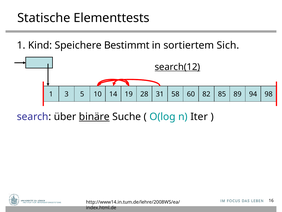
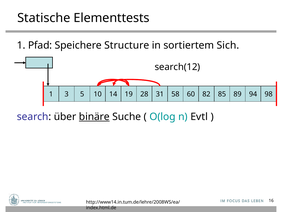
Kind: Kind -> Pfad (40, 45)
Bestimmt: Bestimmt -> Structure (127, 45)
search(12 underline: present -> none (177, 67)
Iter: Iter -> Evtl (199, 116)
